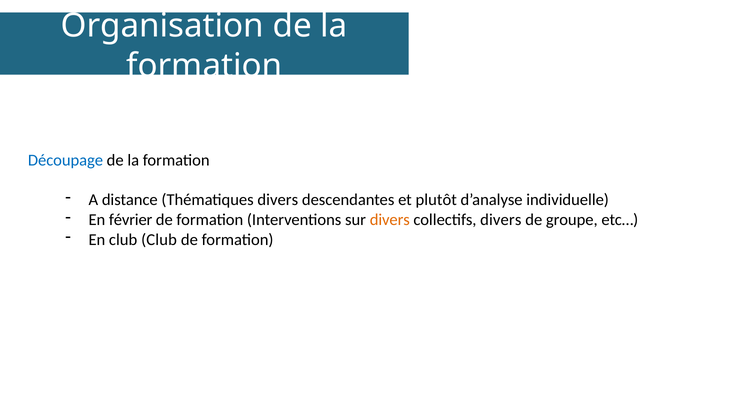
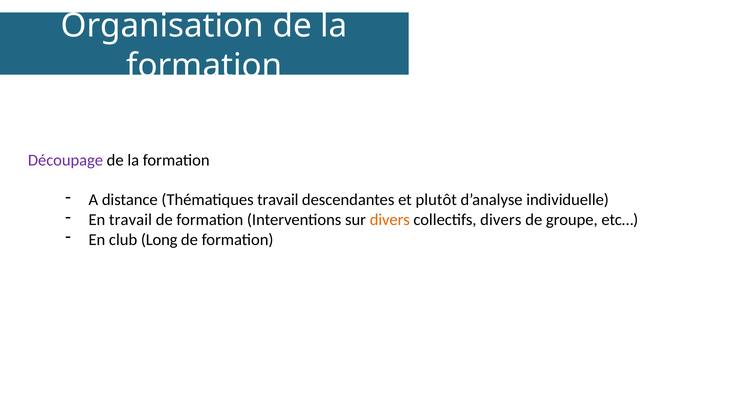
Découpage colour: blue -> purple (66, 160)
Thématiques divers: divers -> travail (278, 200)
En février: février -> travail (131, 220)
club Club: Club -> Long (159, 240)
